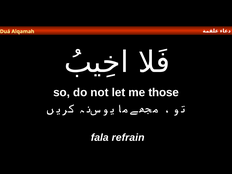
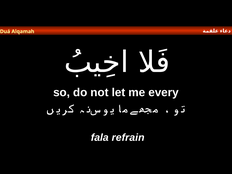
those: those -> every (164, 92)
